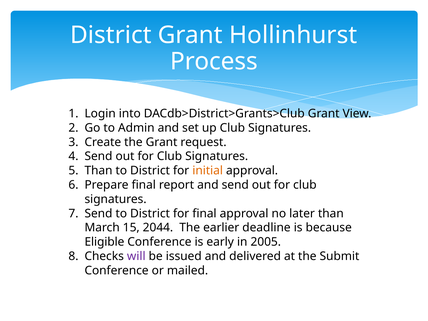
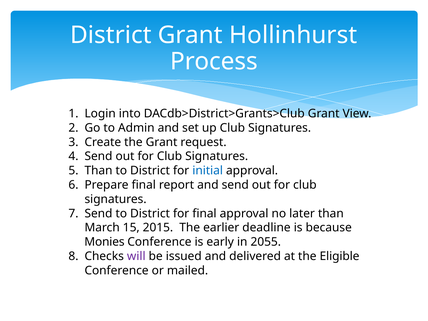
initial colour: orange -> blue (208, 171)
2044: 2044 -> 2015 (158, 228)
Eligible: Eligible -> Monies (104, 242)
2005: 2005 -> 2055 (266, 242)
Submit: Submit -> Eligible (340, 256)
